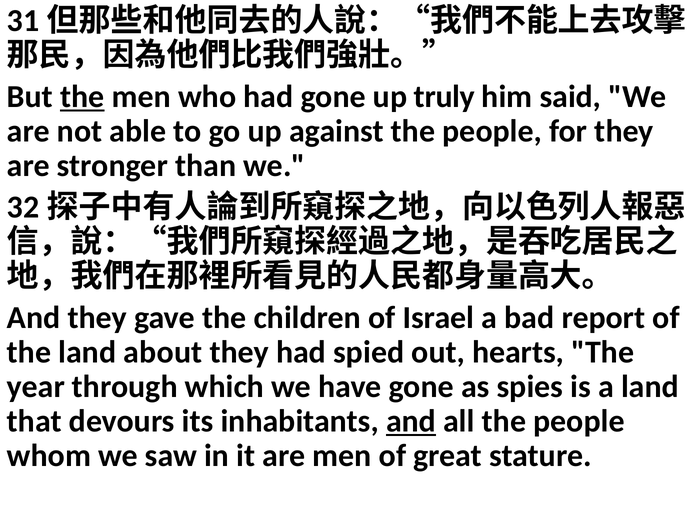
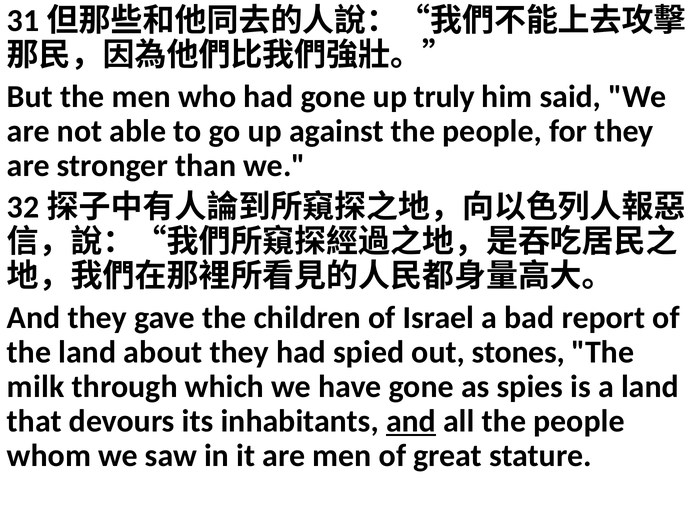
the underline: present -> none (82, 97)
hearts: hearts -> stones (518, 352)
year: year -> milk (36, 386)
